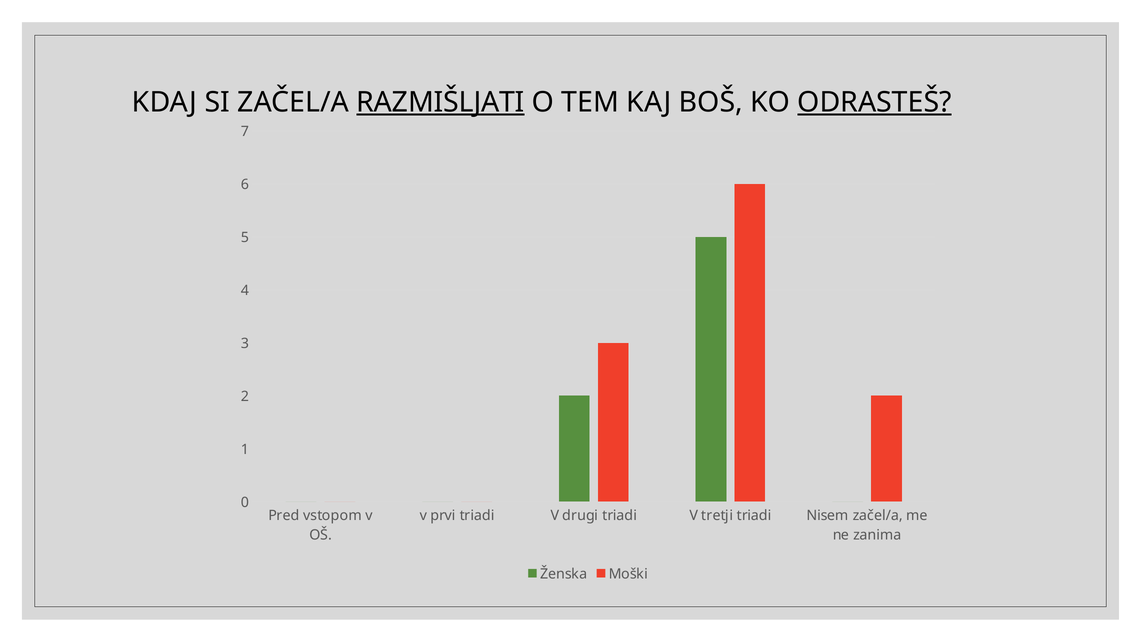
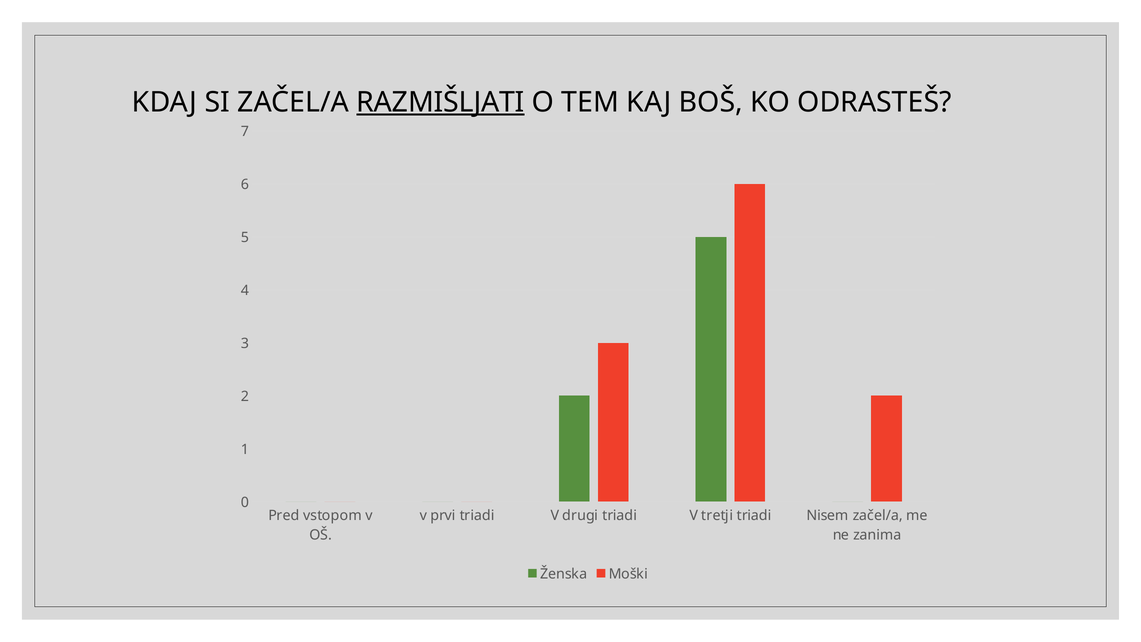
ODRASTEŠ underline: present -> none (875, 102)
